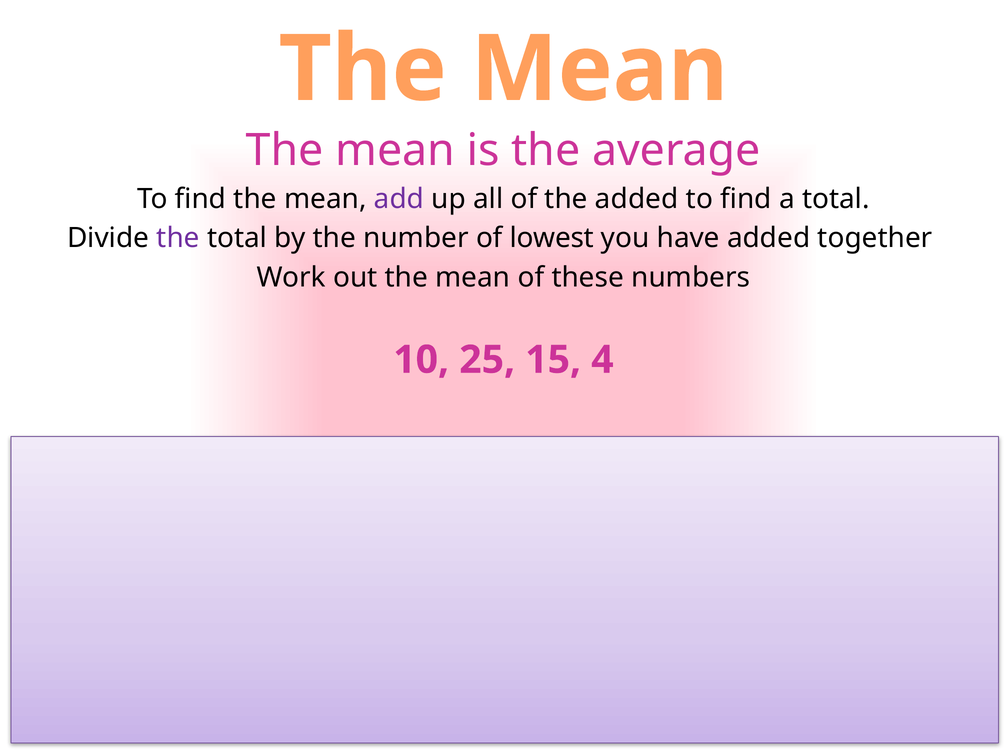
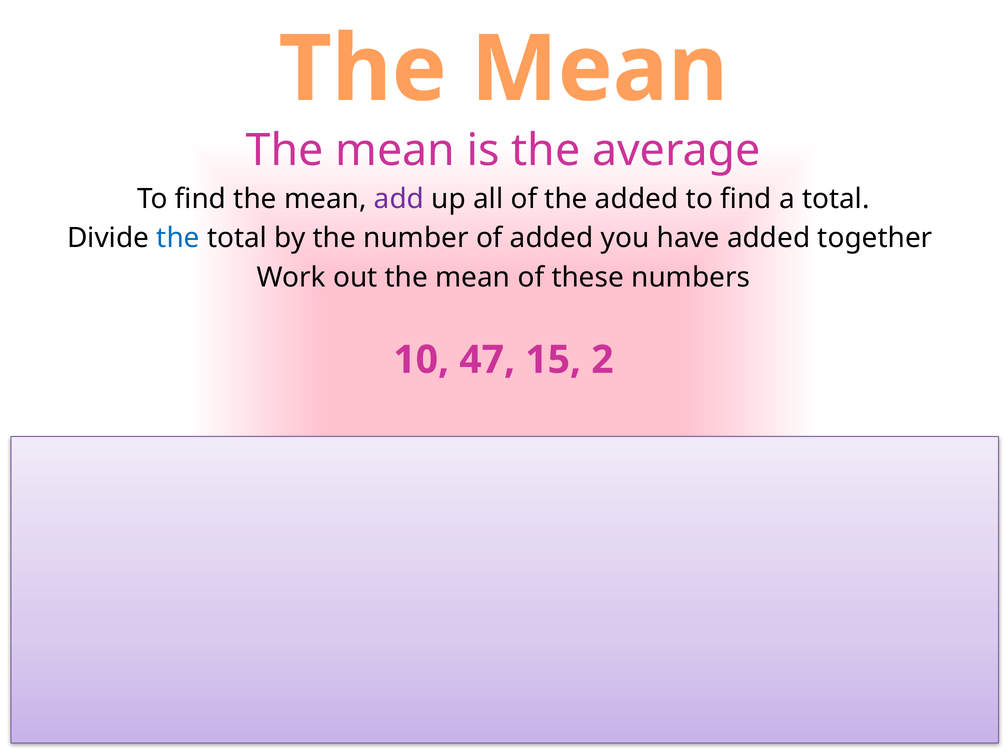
the colour: purple -> blue (178, 238)
of lowest: lowest -> added (552, 238)
25: 25 -> 47 (487, 360)
15 4: 4 -> 2 (602, 360)
